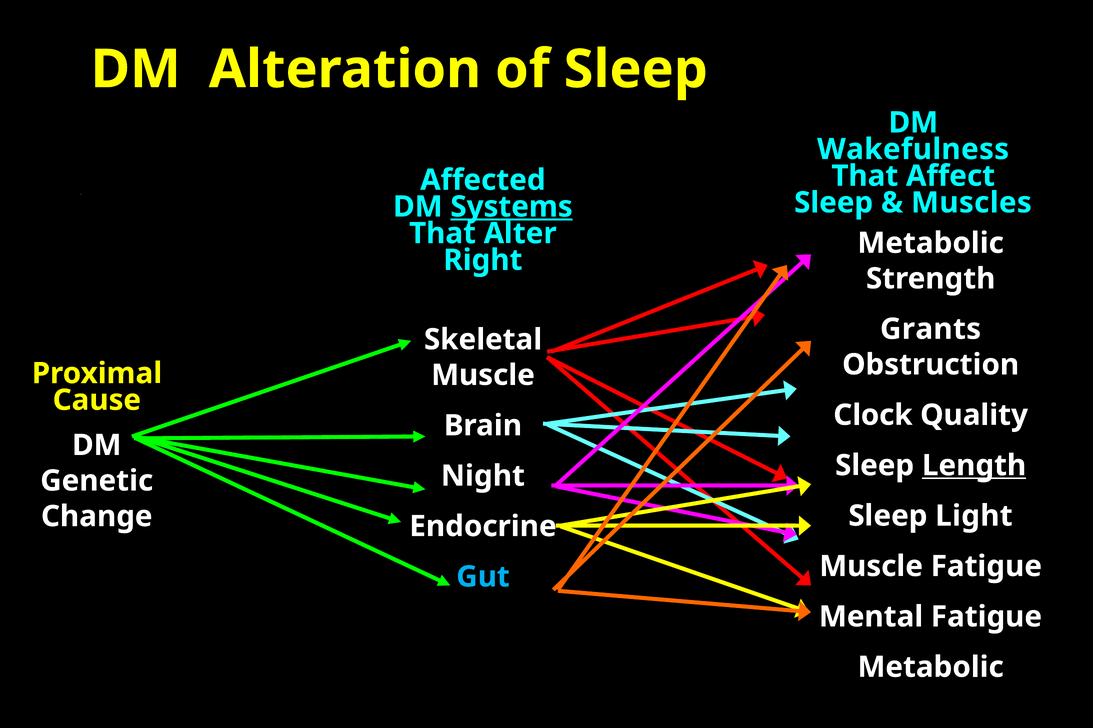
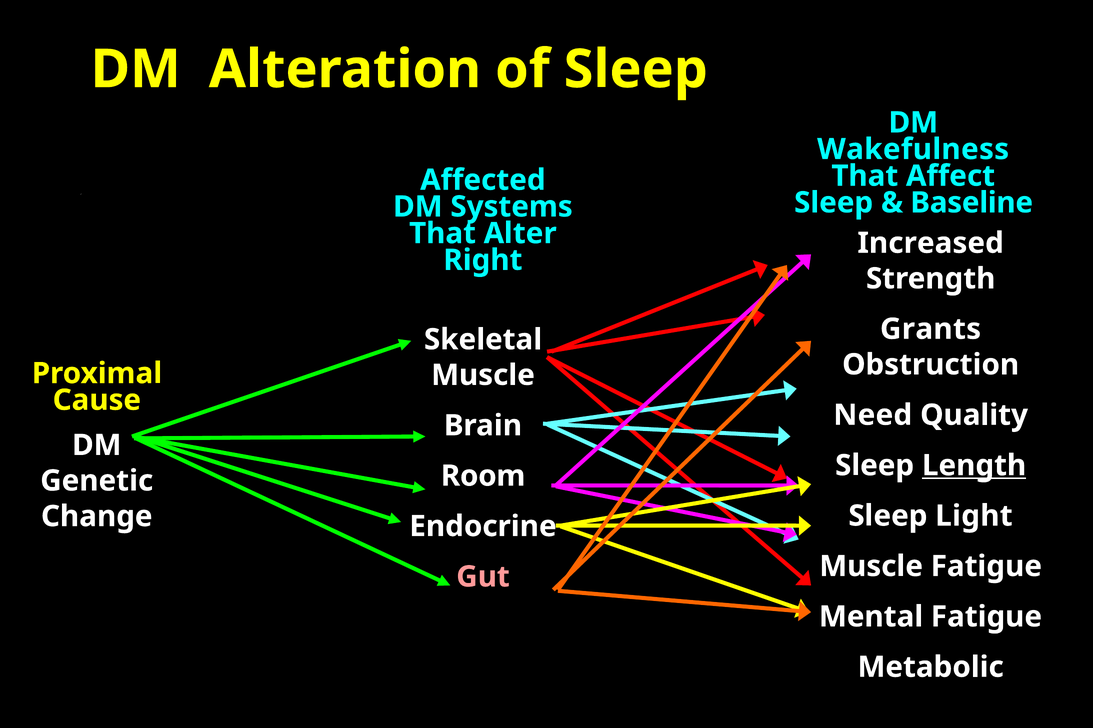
Muscles: Muscles -> Baseline (972, 203)
Systems underline: present -> none (512, 207)
Metabolic: Metabolic -> Increased (931, 243)
Clock: Clock -> Need (873, 415)
Night: Night -> Room (483, 476)
Gut colour: light blue -> pink (483, 577)
